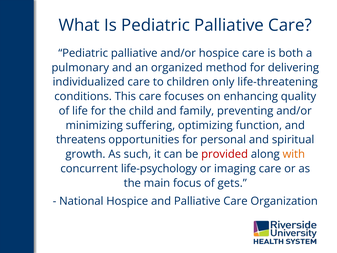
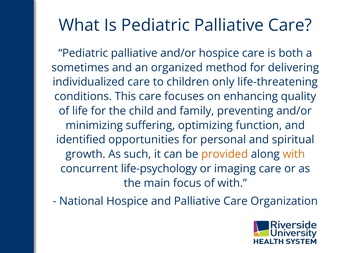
pulmonary: pulmonary -> sometimes (80, 68)
threatens: threatens -> identified (81, 140)
provided colour: red -> orange (225, 154)
of gets: gets -> with (232, 183)
